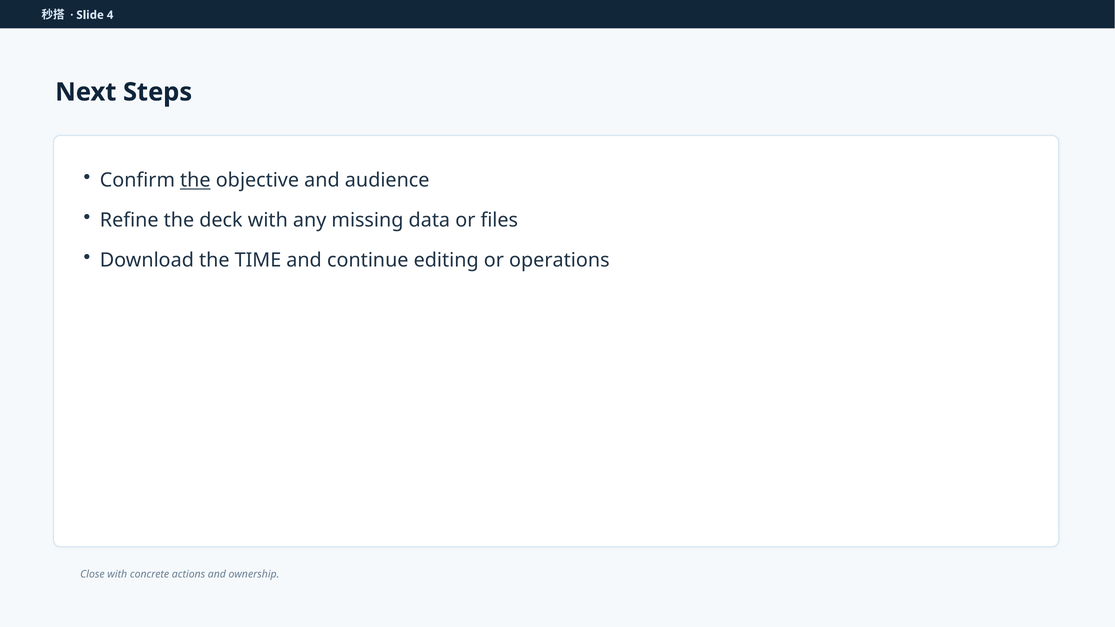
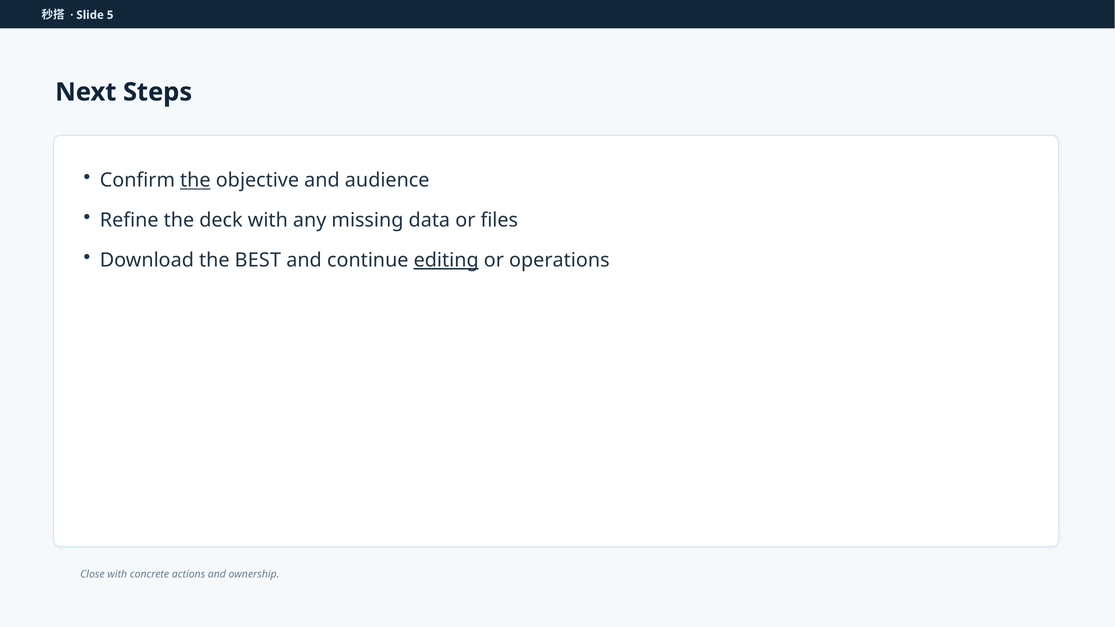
4: 4 -> 5 (110, 15)
TIME: TIME -> BEST (258, 260)
editing underline: none -> present (446, 260)
